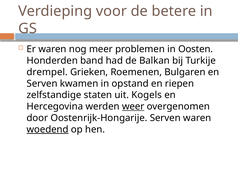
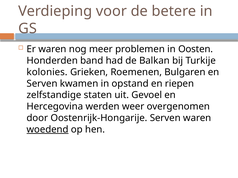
drempel: drempel -> kolonies (47, 72)
Kogels: Kogels -> Gevoel (147, 95)
weer underline: present -> none (133, 107)
